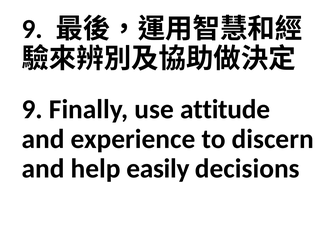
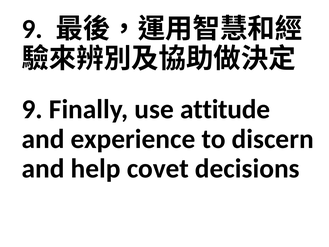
easily: easily -> covet (158, 168)
